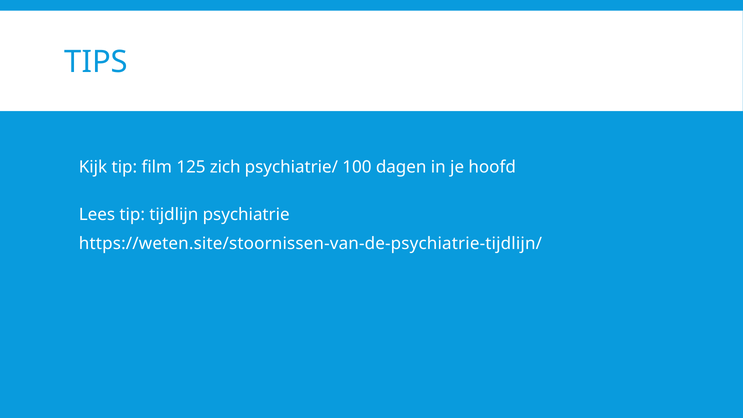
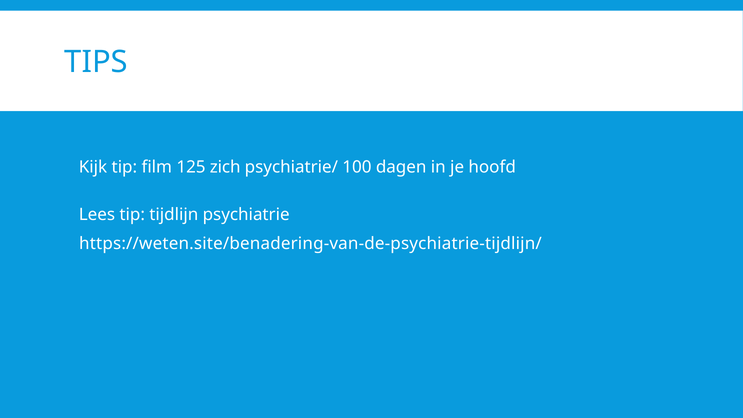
https://weten.site/stoornissen-van-de-psychiatrie-tijdlijn/: https://weten.site/stoornissen-van-de-psychiatrie-tijdlijn/ -> https://weten.site/benadering-van-de-psychiatrie-tijdlijn/ (310, 244)
